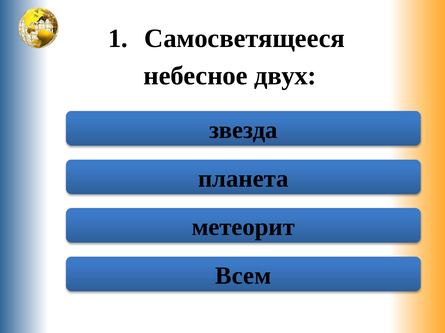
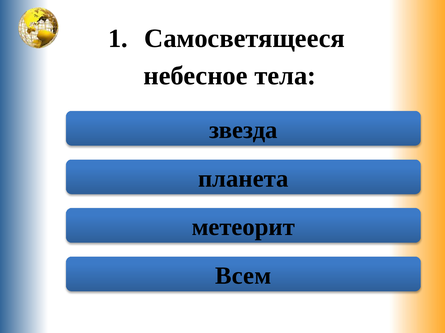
двух: двух -> тела (285, 76)
